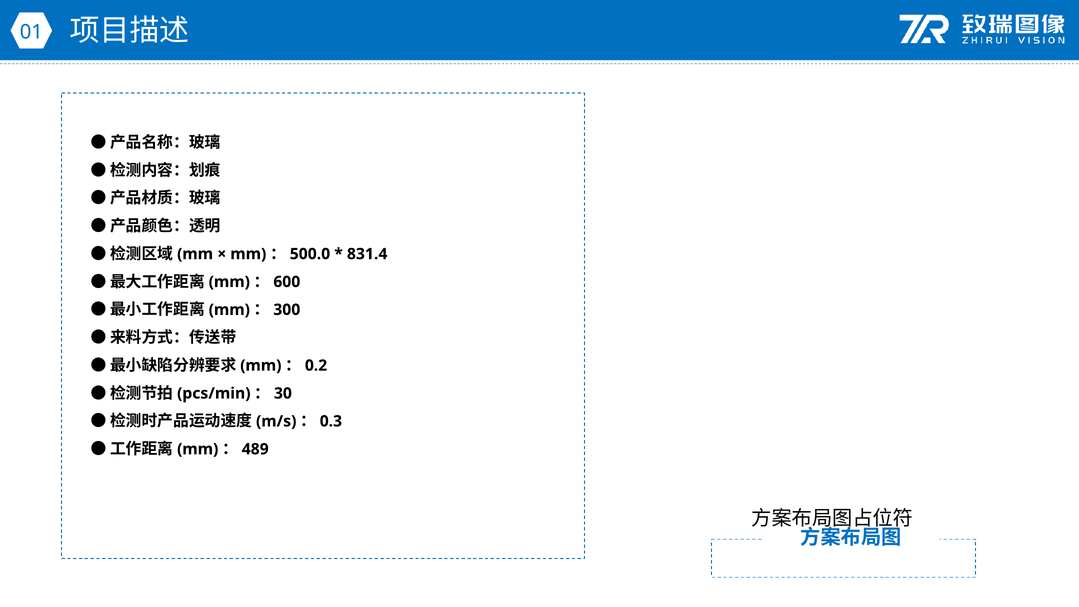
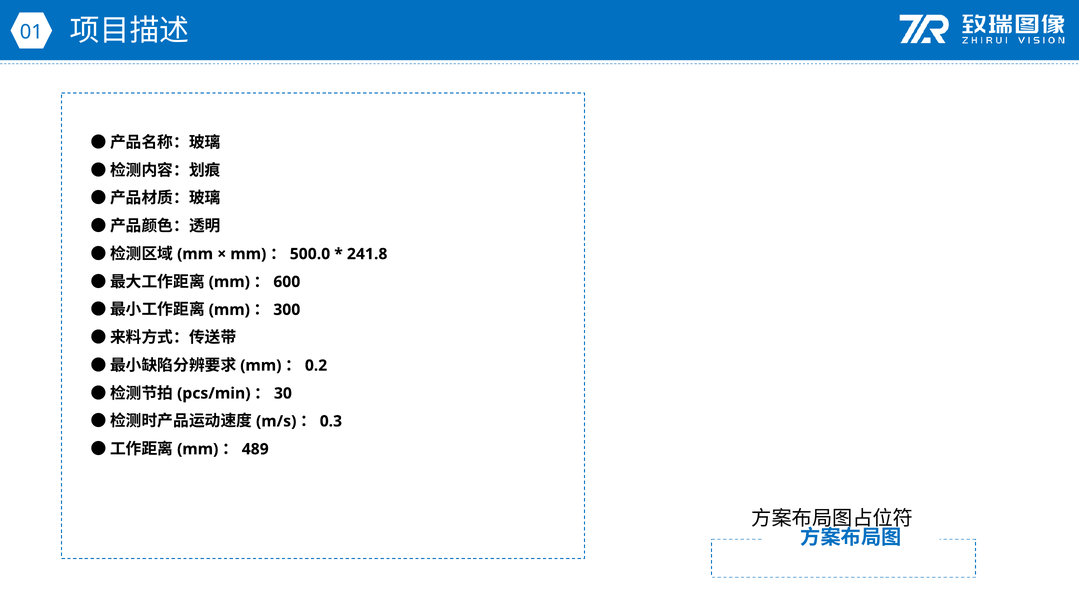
831.4: 831.4 -> 241.8 (367, 254)
